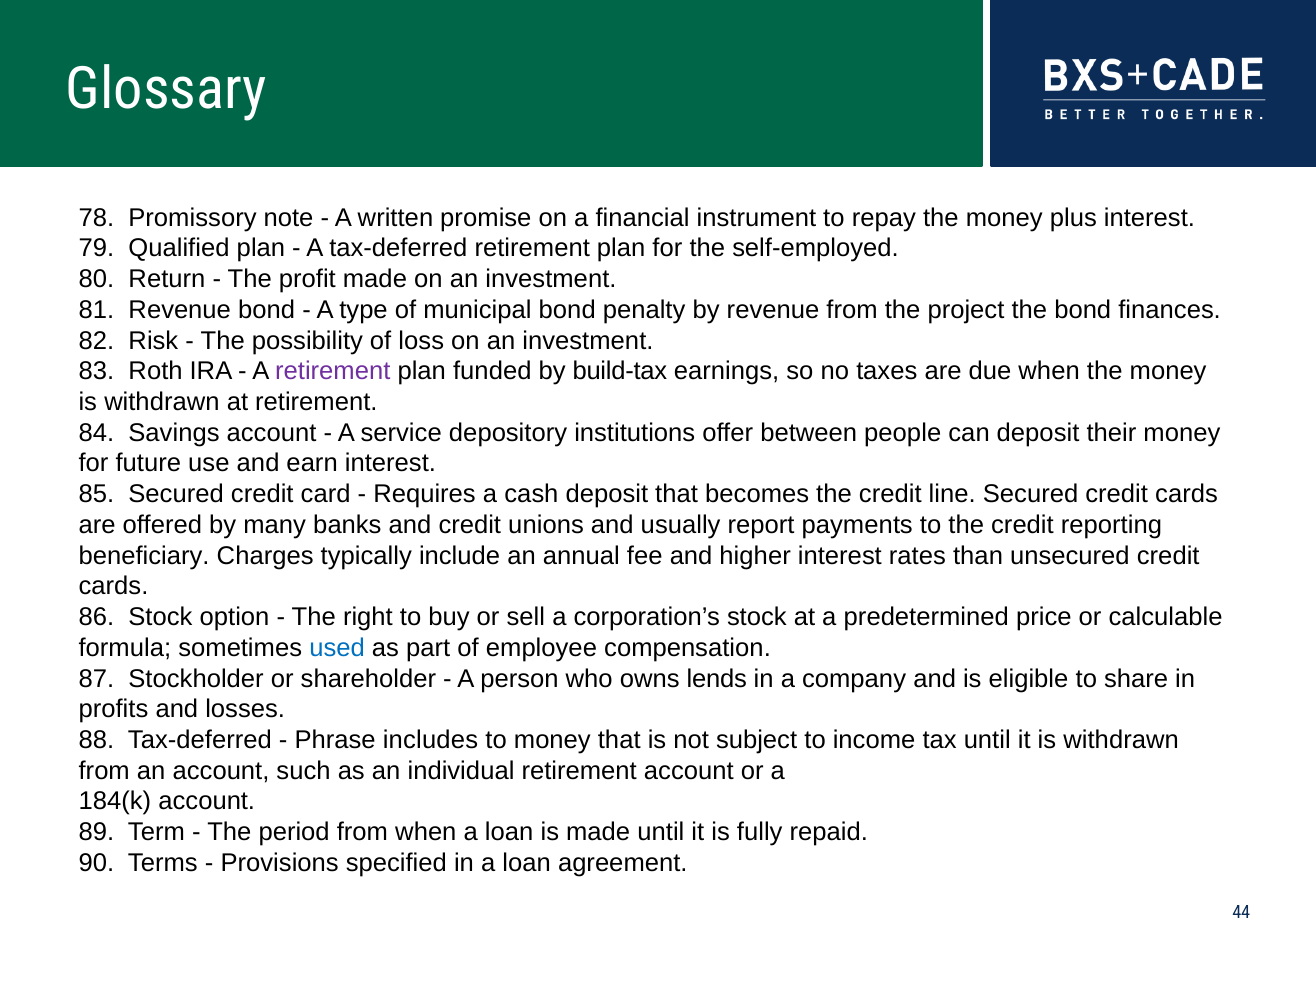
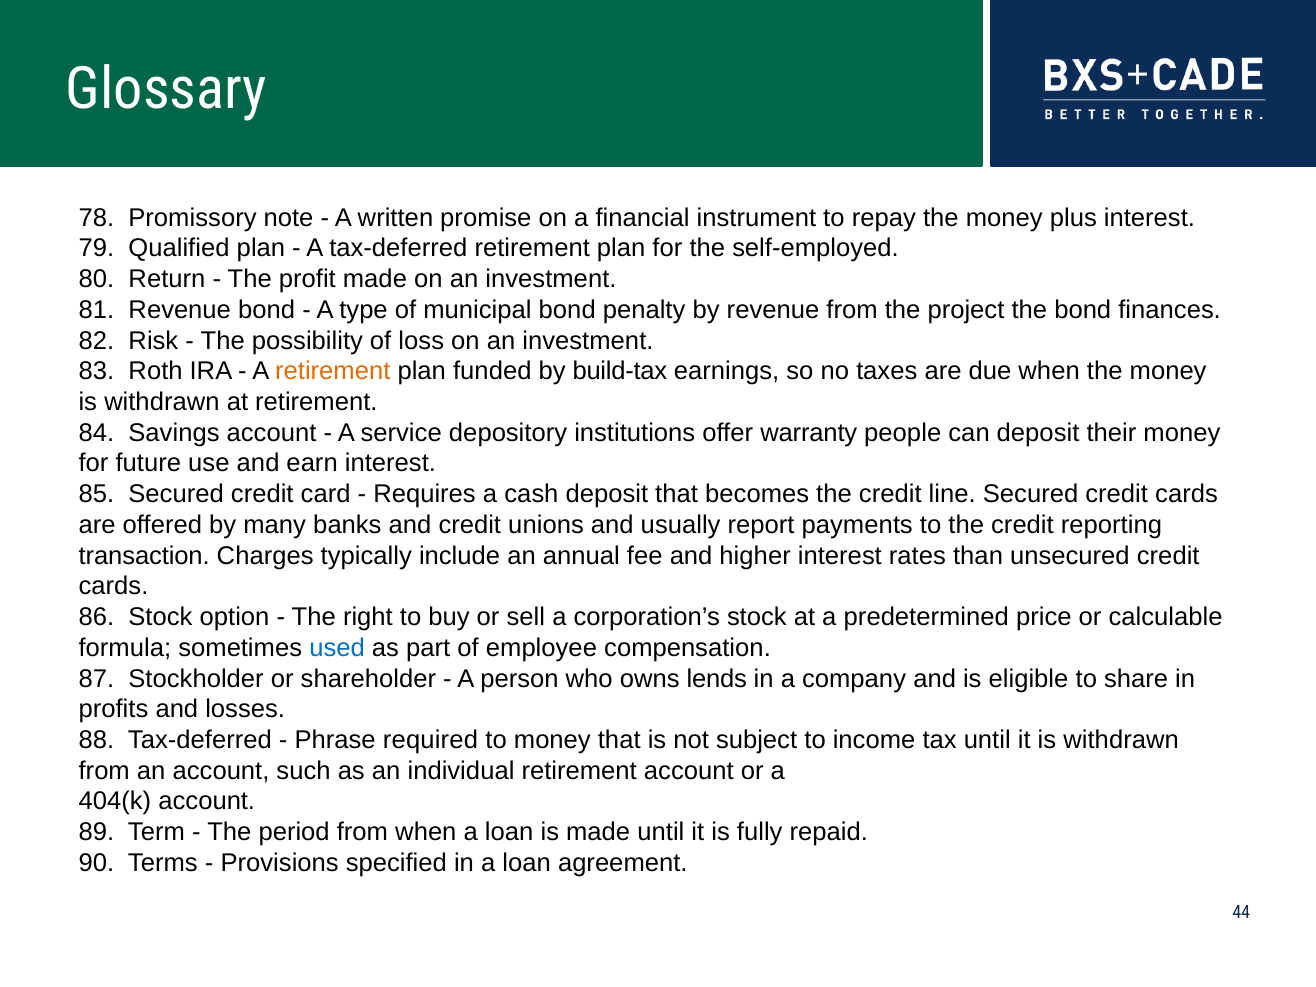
retirement colour: purple -> orange (333, 371)
between: between -> warranty (809, 433)
beneficiary: beneficiary -> transaction (144, 556)
includes: includes -> required (430, 740)
184(k: 184(k -> 404(k (115, 801)
